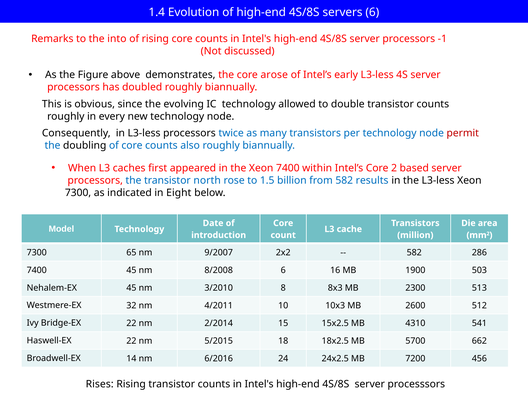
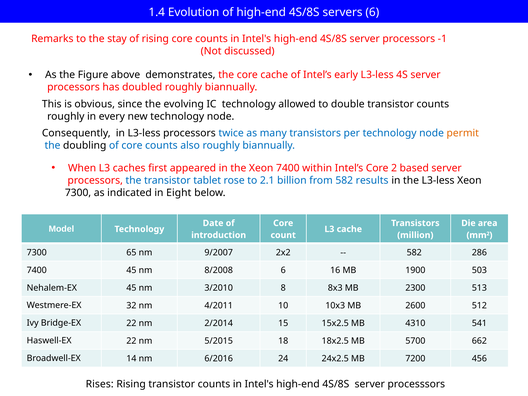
into: into -> stay (117, 39)
core arose: arose -> cache (274, 75)
permit colour: red -> orange (463, 133)
north: north -> tablet (207, 180)
1.5: 1.5 -> 2.1 (267, 180)
